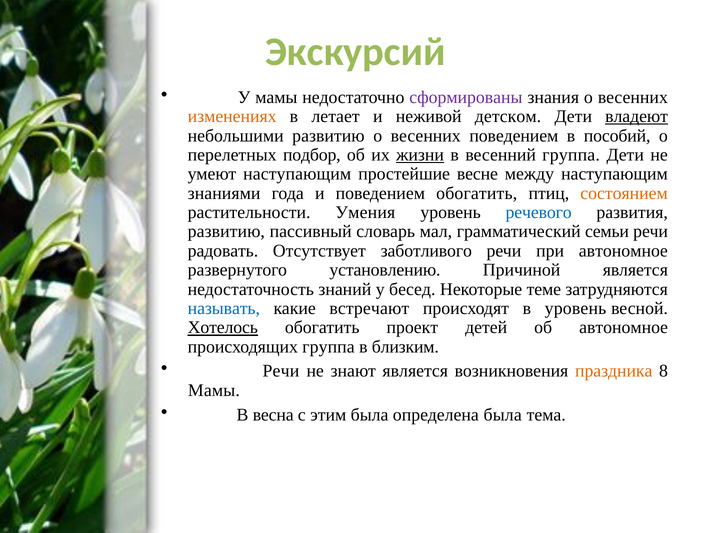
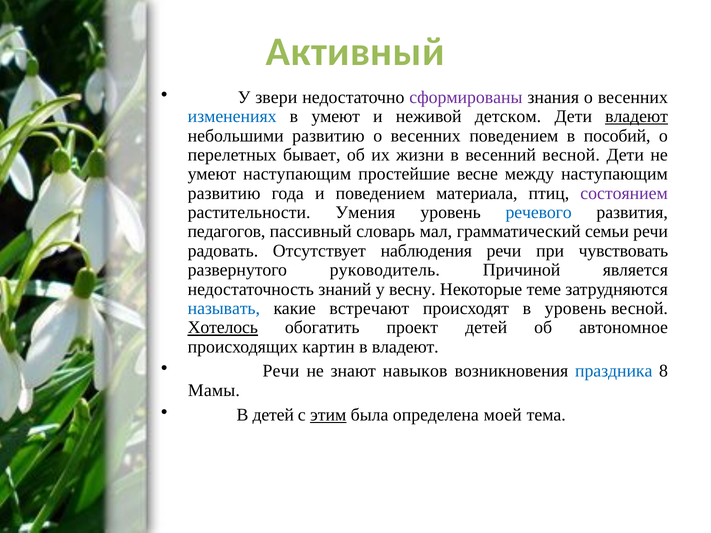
Экскурсий: Экскурсий -> Активный (355, 52)
У мамы: мамы -> звери (276, 97)
изменениях colour: orange -> blue (232, 117)
в летает: летает -> умеют (336, 117)
подбор: подбор -> бывает (312, 155)
жизни underline: present -> none (420, 155)
весенний группа: группа -> весной (571, 155)
знаниями: знаниями -> развитию (224, 193)
поведением обогатить: обогатить -> материала (477, 193)
состоянием colour: orange -> purple (624, 193)
развитию: развитию -> педагогов (226, 232)
заботливого: заботливого -> наблюдения (426, 251)
при автономное: автономное -> чувствовать (623, 251)
установлению: установлению -> руководитель (385, 270)
бесед: бесед -> весну (412, 289)
происходящих группа: группа -> картин (329, 347)
в близким: близким -> владеют (405, 347)
знают является: является -> навыков (415, 371)
праздника colour: orange -> blue (614, 371)
В весна: весна -> детей (273, 415)
этим underline: none -> present (328, 415)
определена была: была -> моей (503, 415)
